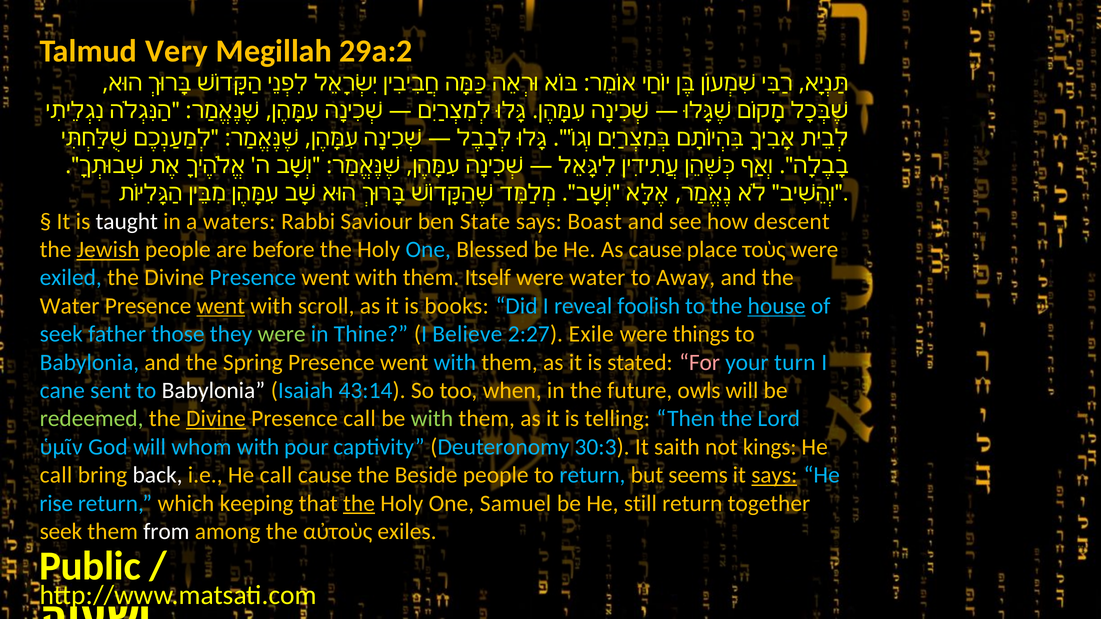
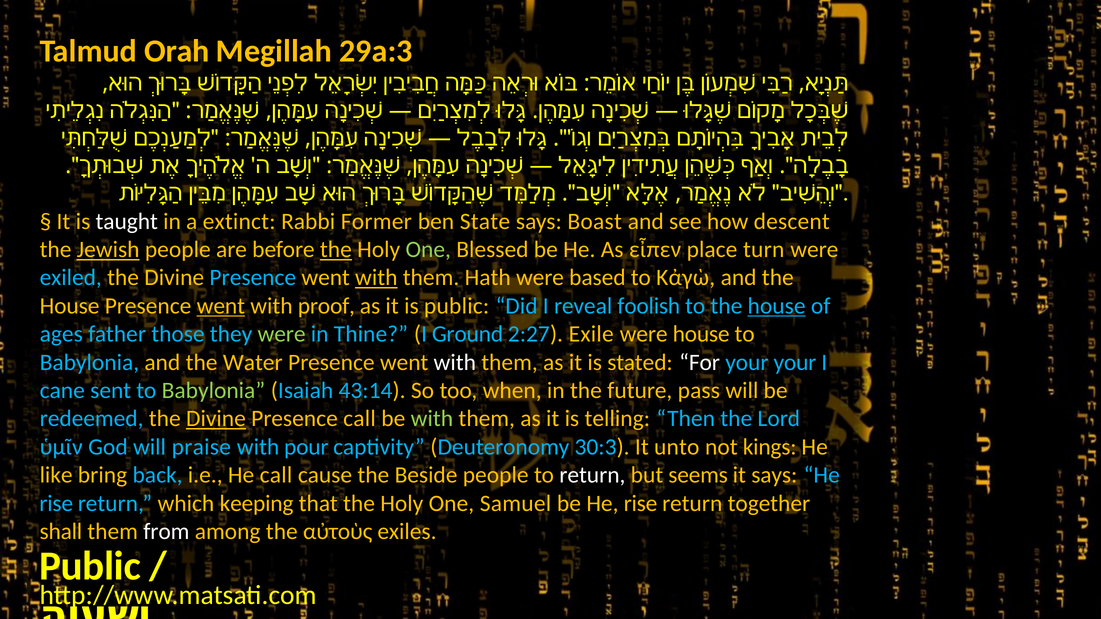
Very: Very -> Orah (177, 51)
29a:2: 29a:2 -> 29a:3 (376, 51)
waters: waters -> extinct (239, 221)
Saviour: Saviour -> Former (376, 221)
the underline: none -> present (336, 250)
One colour: light blue -> light green (428, 250)
As cause: cause -> εἶπεν (655, 250)
τοὺς: τοὺς -> turn (764, 250)
with underline: none -> present (376, 278)
Itself: Itself -> Hath (488, 278)
were water: water -> based (597, 278)
Away: Away -> Κἀγὼ (686, 278)
Water: Water -> House (70, 306)
scroll: scroll -> proof (326, 306)
is books: books -> public (457, 306)
seek: seek -> ages (61, 334)
Believe: Believe -> Ground (468, 334)
were things: things -> house (701, 334)
Spring: Spring -> Water (253, 362)
with colour: light blue -> white (455, 362)
For colour: pink -> white (700, 362)
your turn: turn -> your (795, 362)
Babylonia colour: white -> light green (213, 391)
owls: owls -> pass (699, 391)
redeemed colour: light green -> light blue (92, 419)
whom: whom -> praise (201, 447)
saith: saith -> unto (677, 447)
call: call -> like (56, 475)
back colour: white -> light blue (158, 475)
return colour: light blue -> white (592, 475)
says underline: present -> none (774, 475)
the underline: present -> none (359, 504)
be He still: still -> rise (641, 504)
seek: seek -> shall (61, 532)
